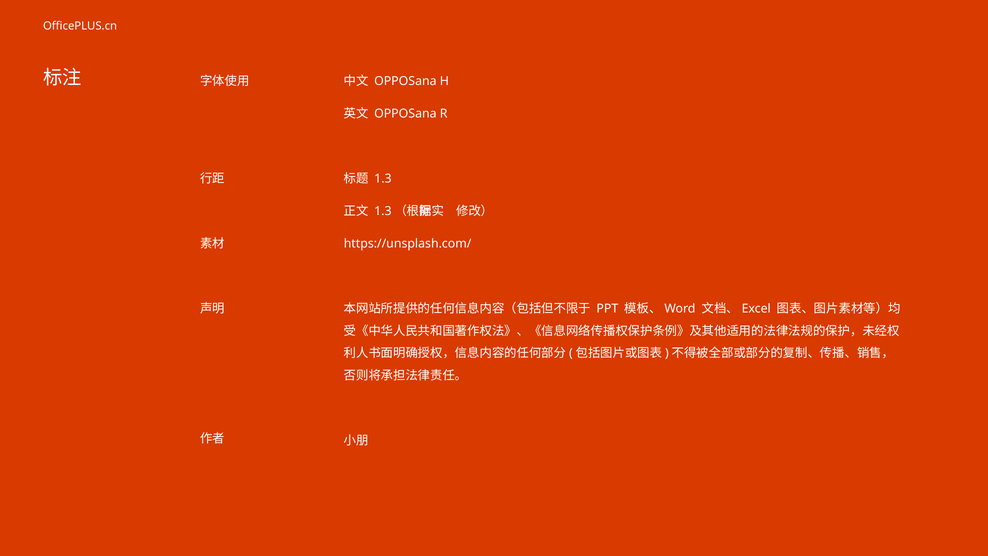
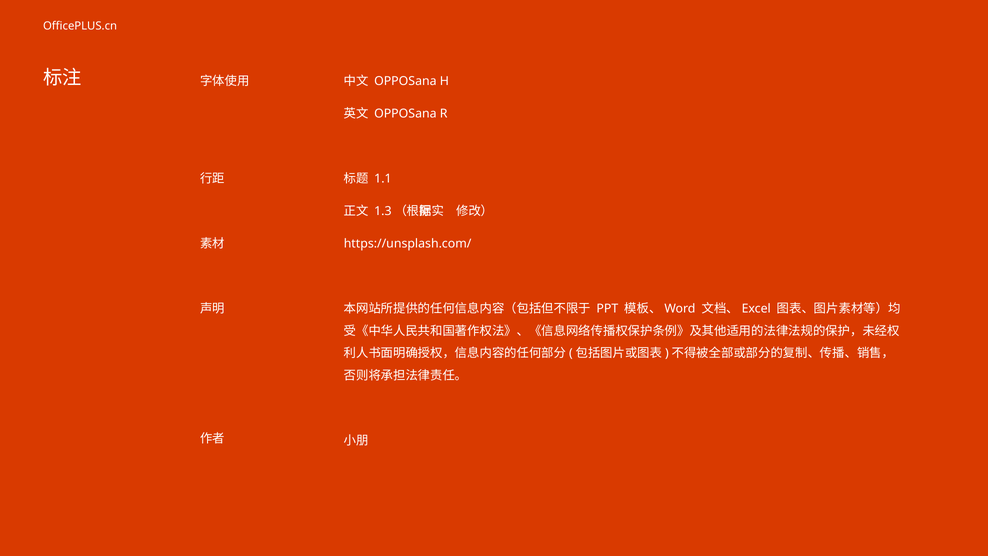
1.3: 1.3 -> 1.1 (383, 178)
